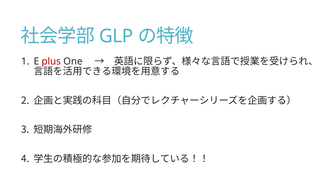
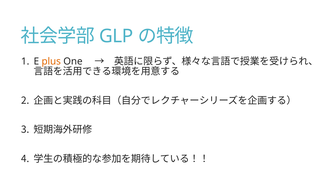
plus colour: red -> orange (51, 61)
